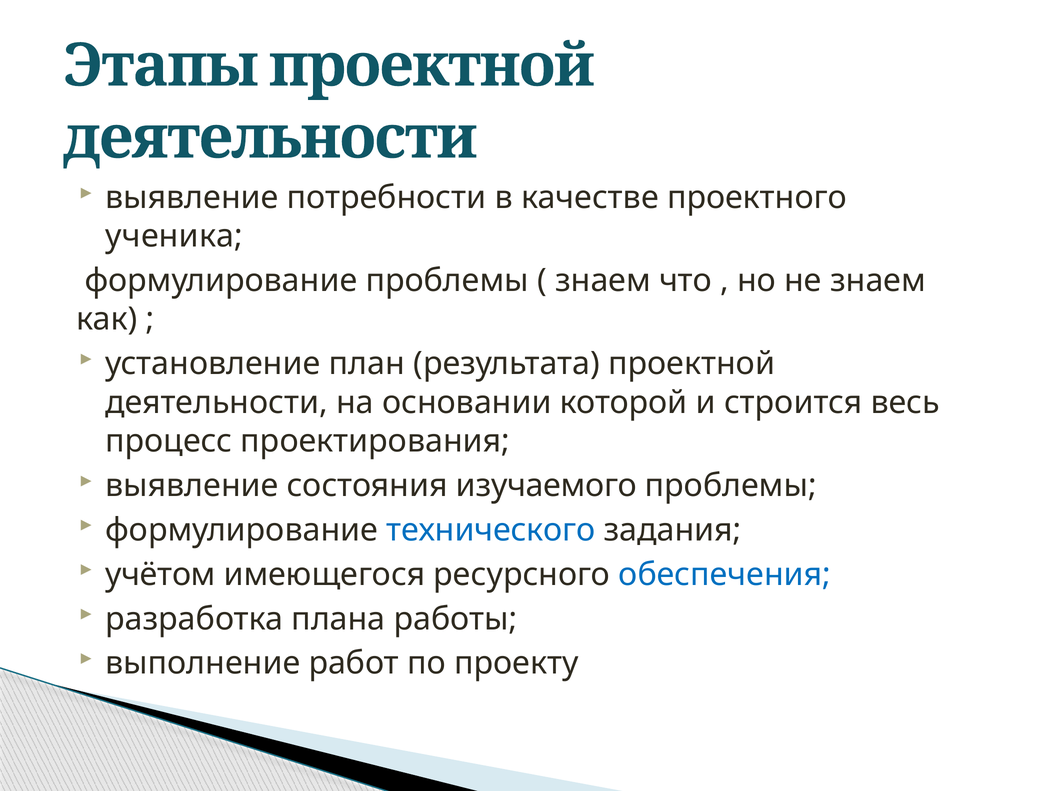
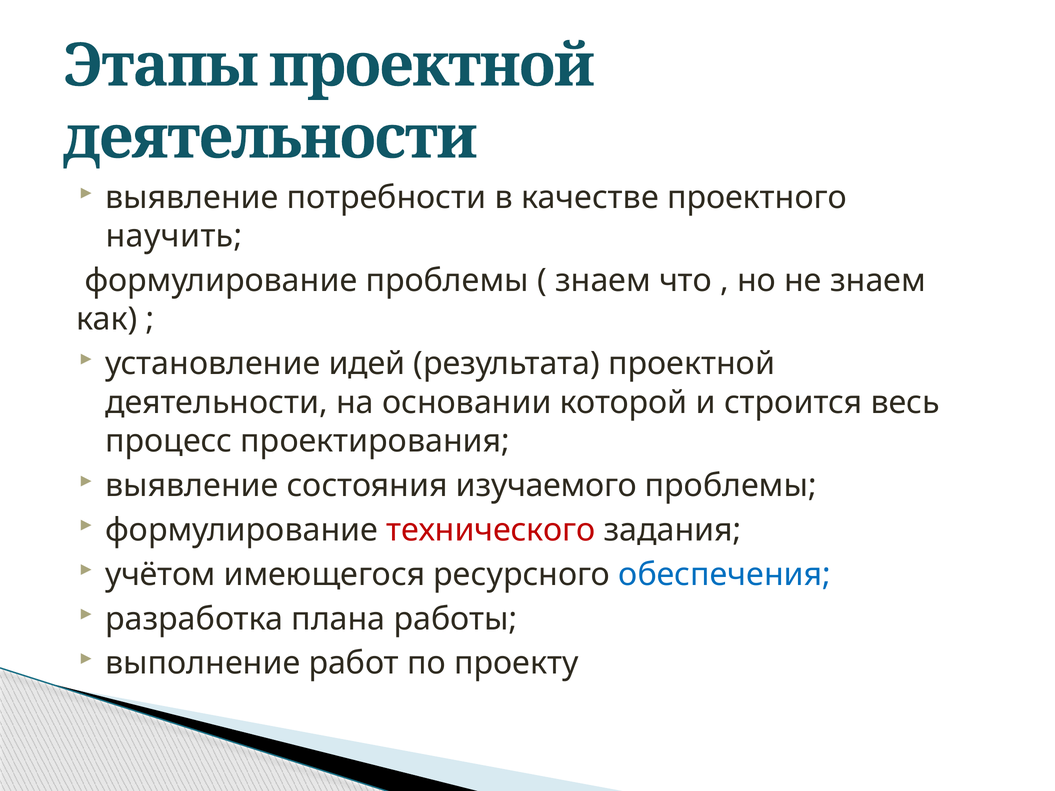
ученика: ученика -> научить (174, 236)
план: план -> идей (367, 364)
технического colour: blue -> red (491, 530)
